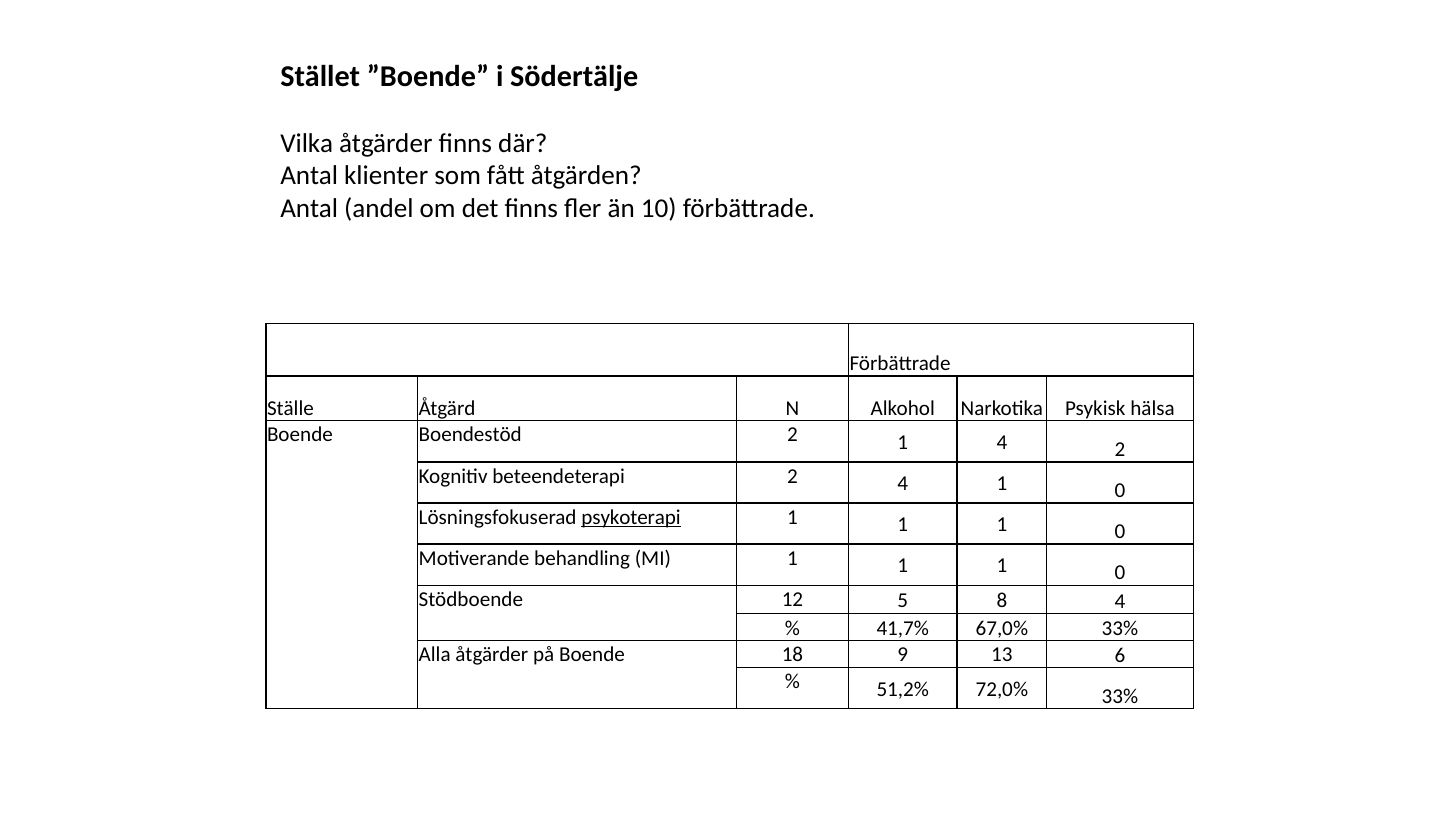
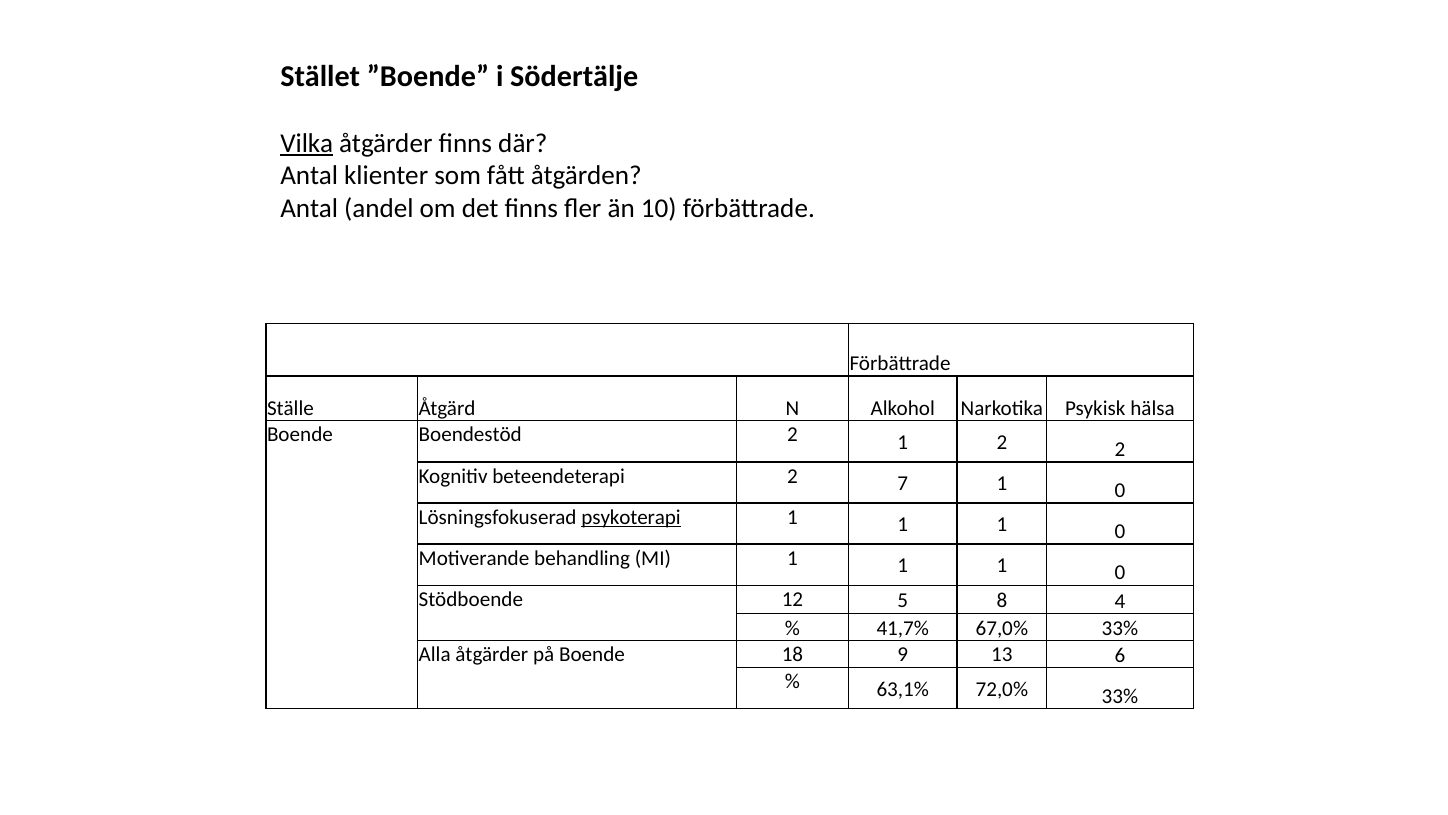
Vilka underline: none -> present (307, 143)
1 4: 4 -> 2 (1002, 442)
2 4: 4 -> 7 (903, 483)
51,2%: 51,2% -> 63,1% (903, 689)
